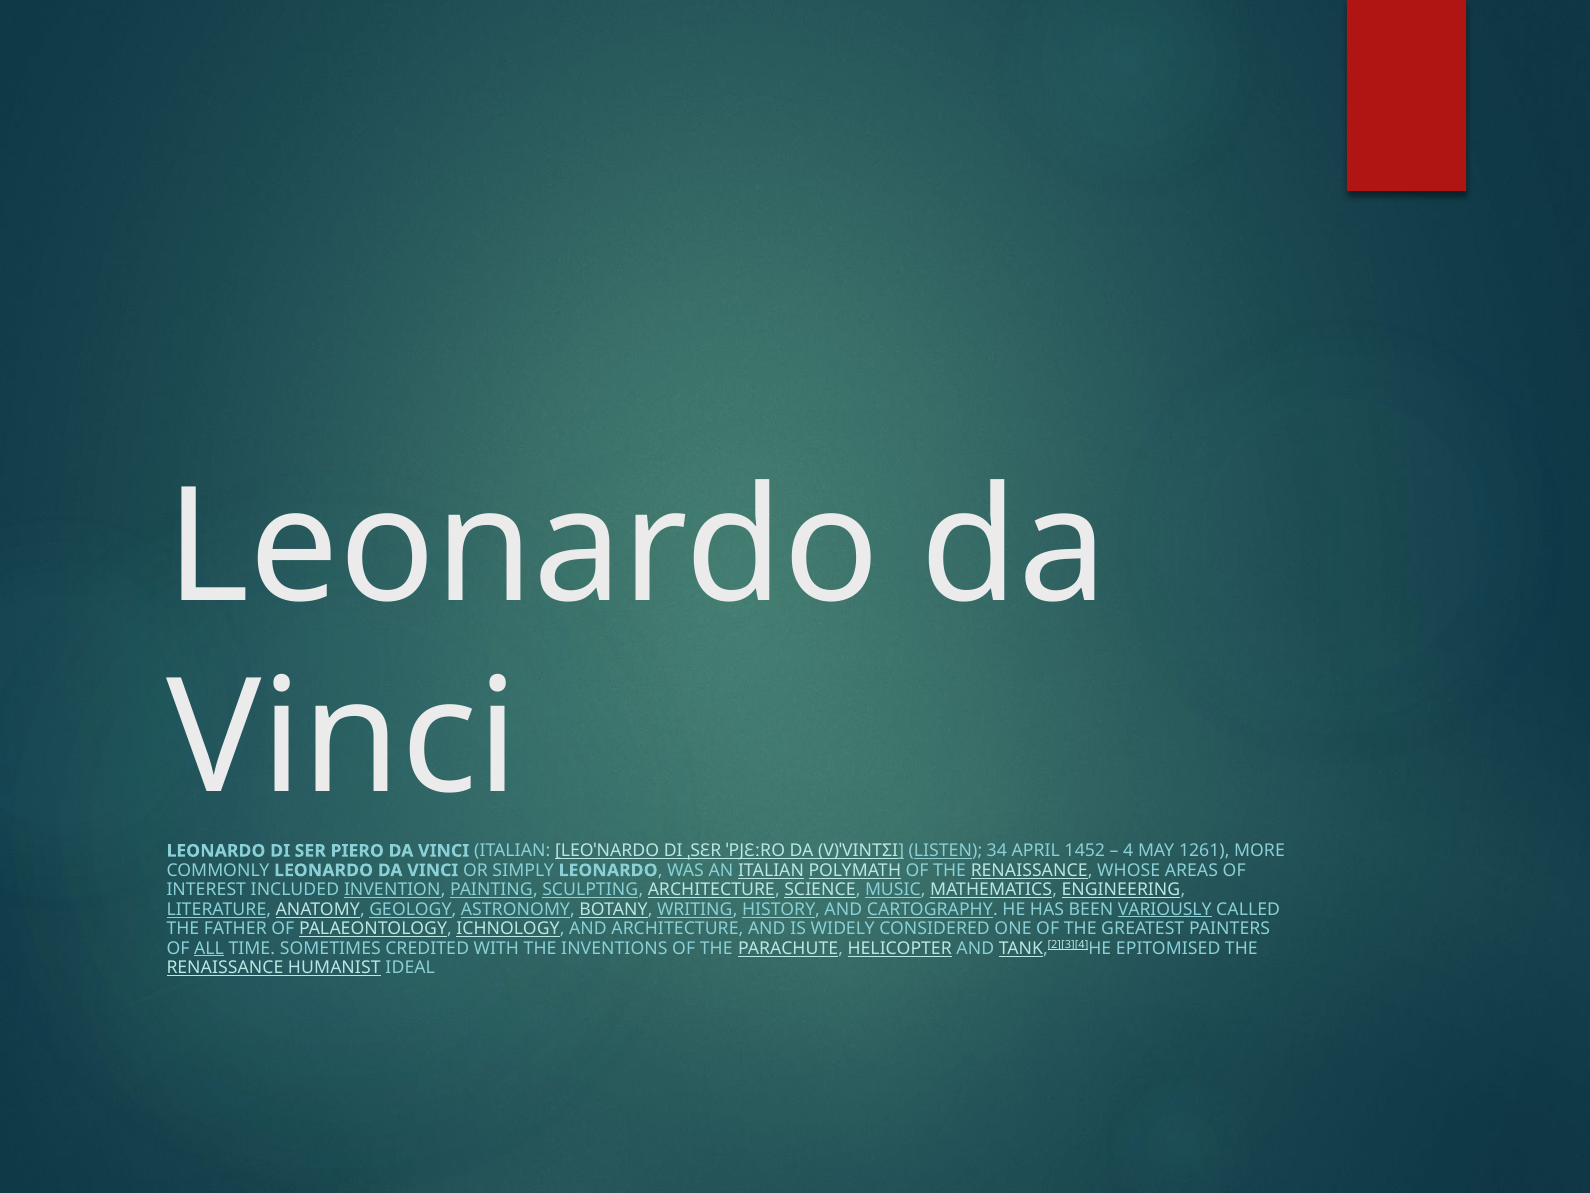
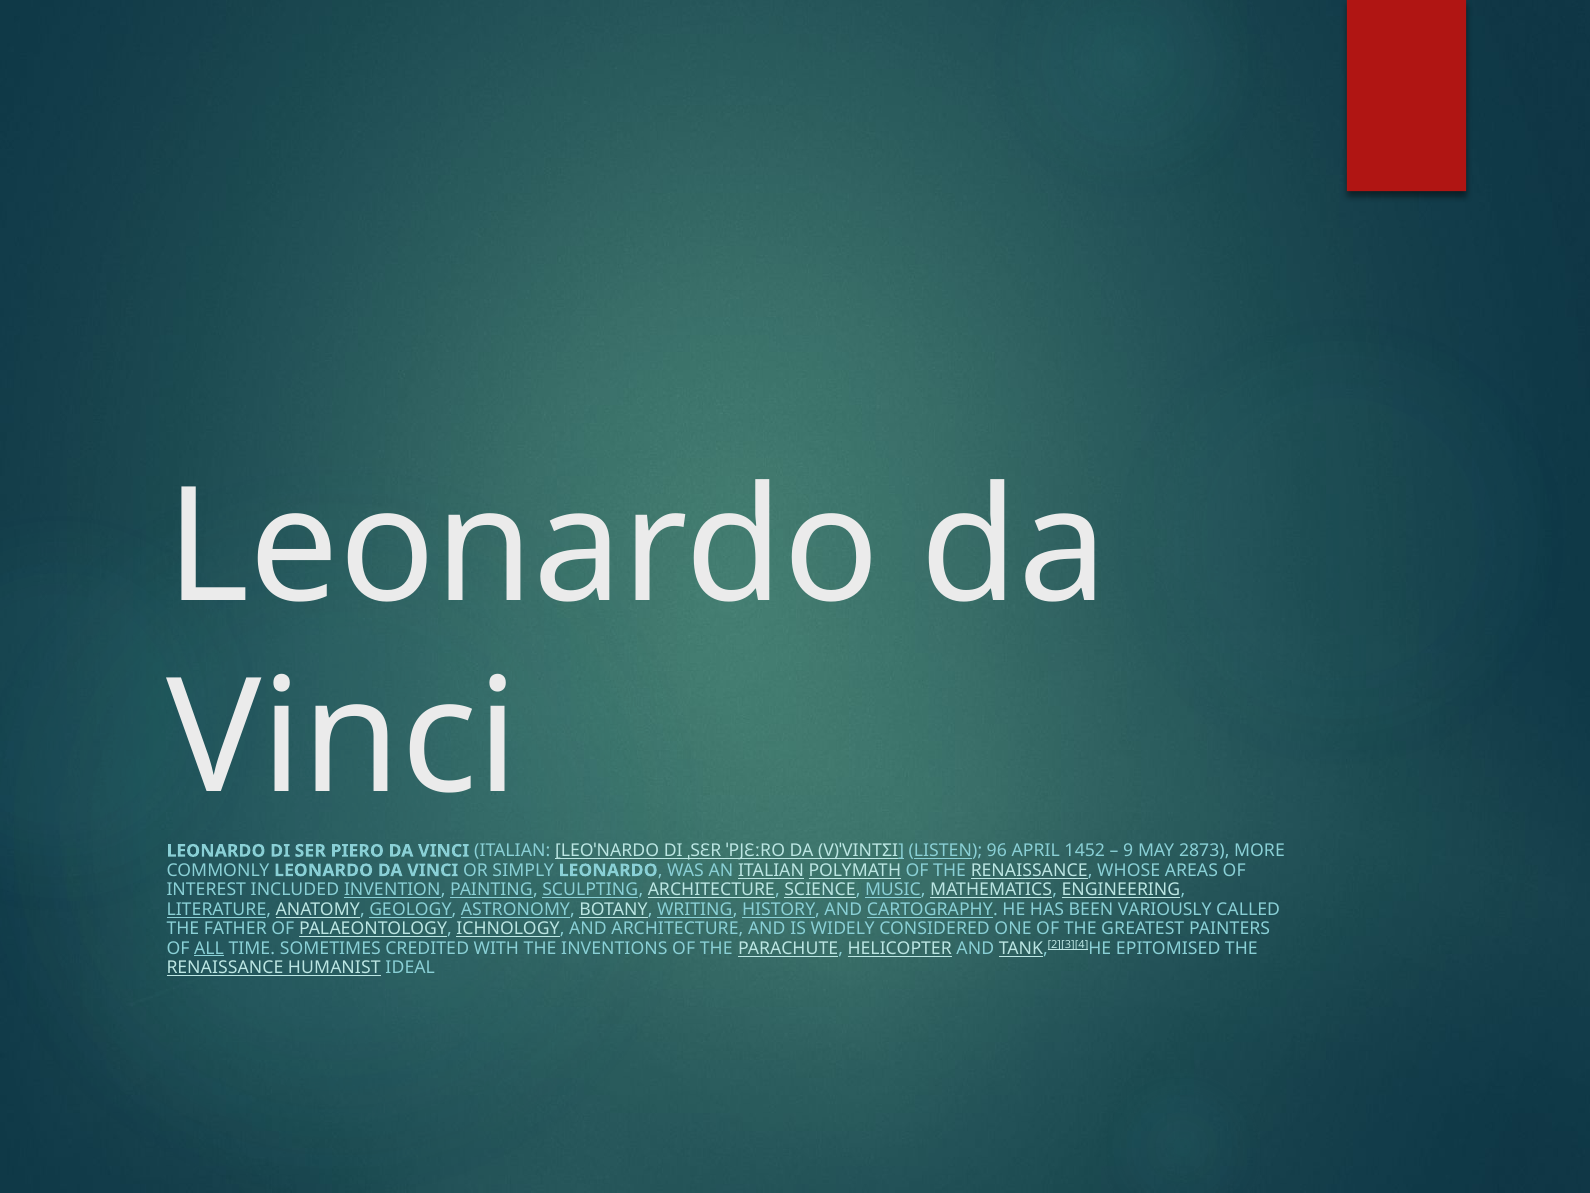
34: 34 -> 96 (997, 851)
4: 4 -> 9 (1128, 851)
1261: 1261 -> 2873 (1204, 851)
VARIOUSLY underline: present -> none (1165, 909)
